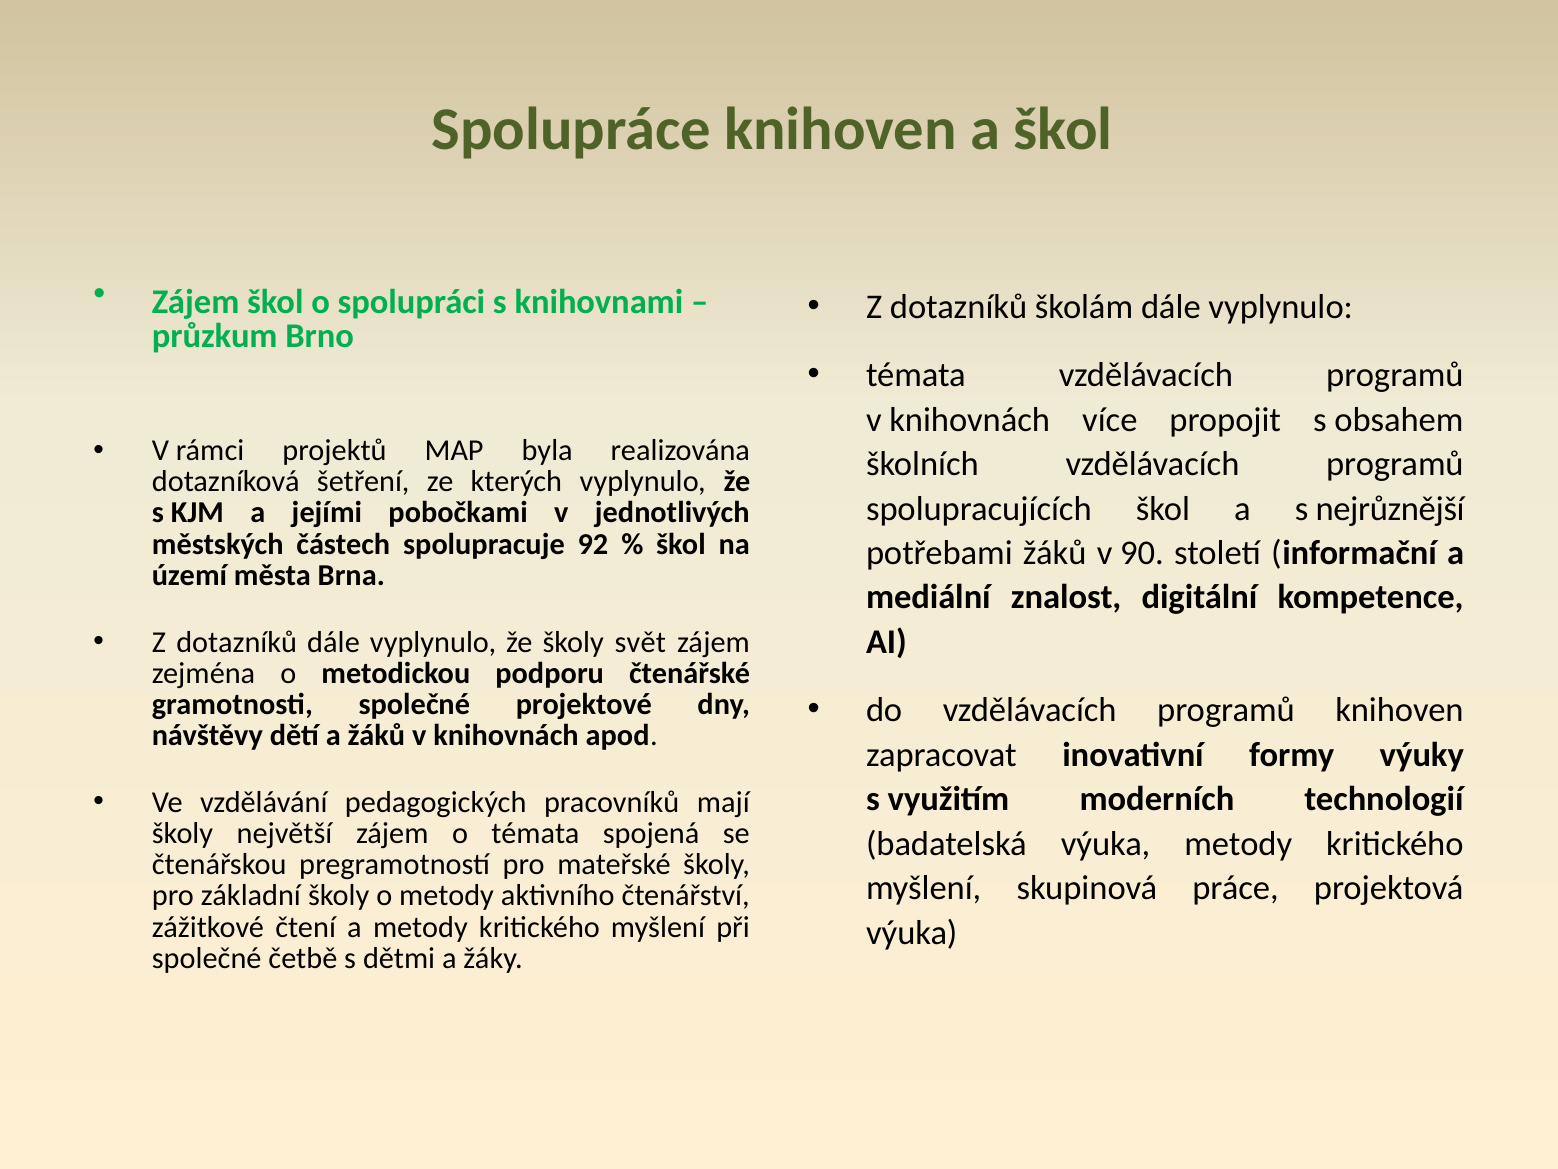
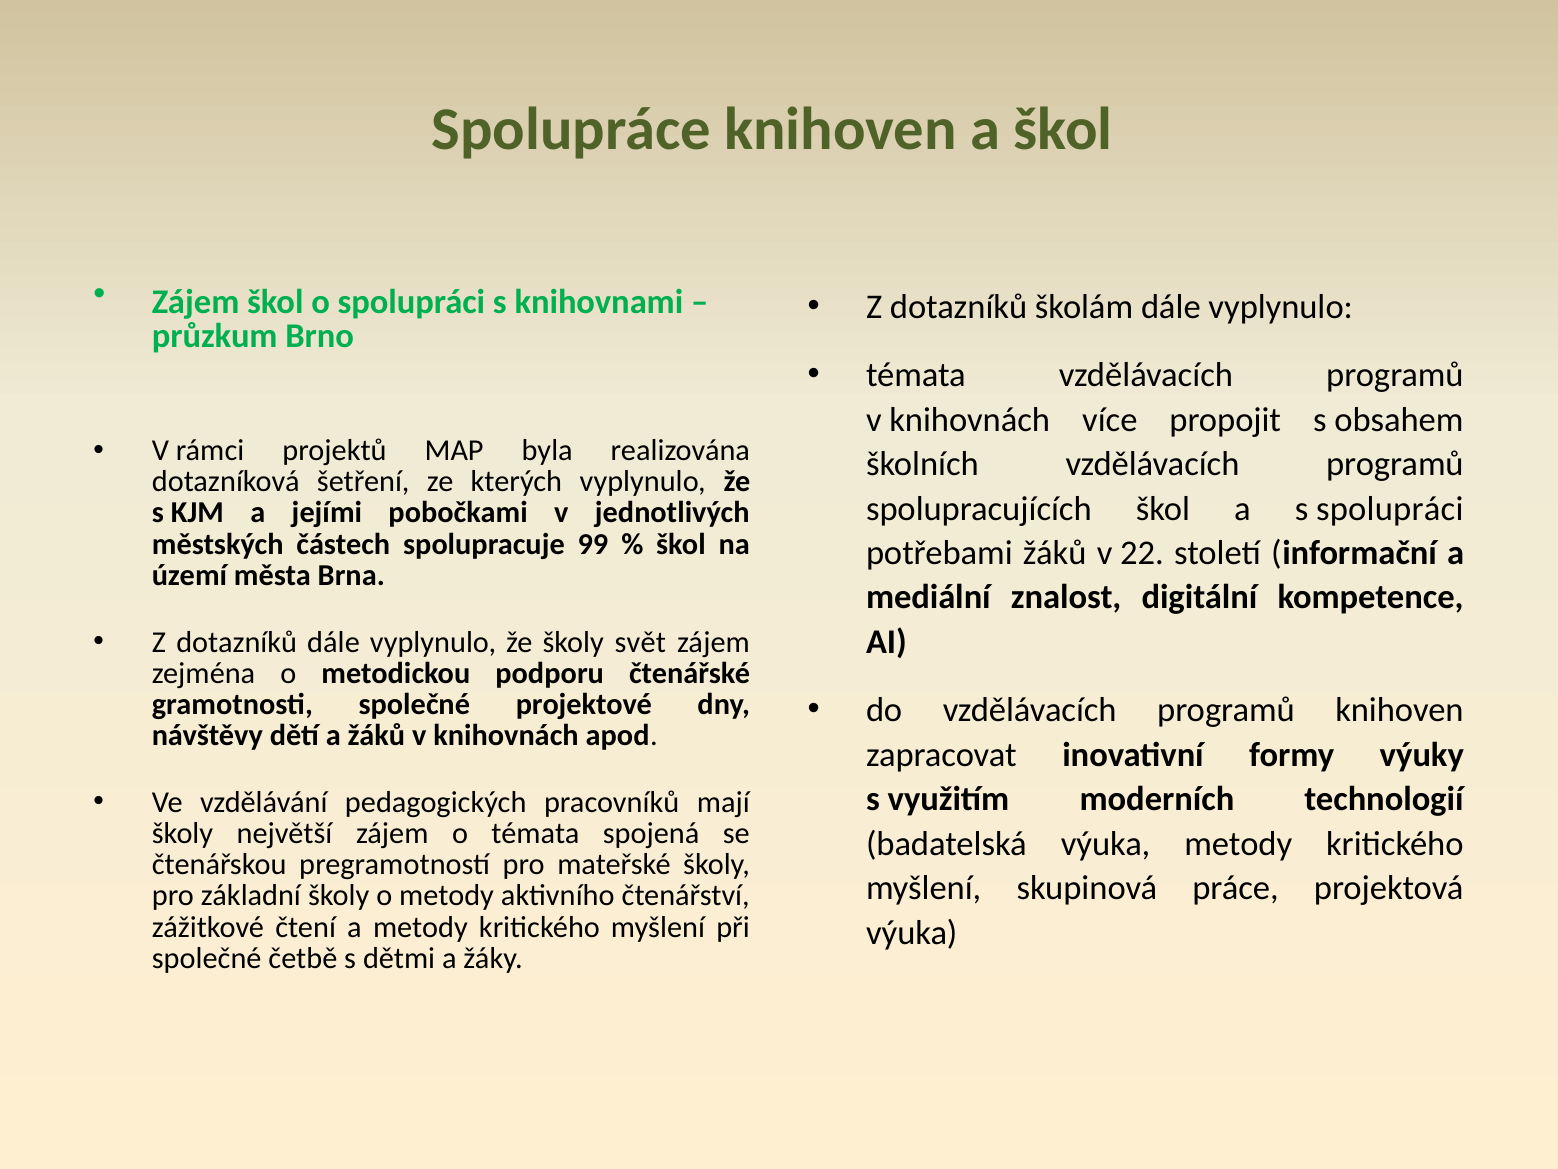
s nejrůznější: nejrůznější -> spolupráci (1390, 508)
92: 92 -> 99 (593, 544)
90: 90 -> 22 (1142, 553)
